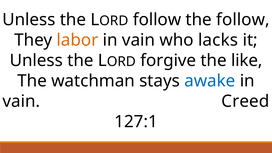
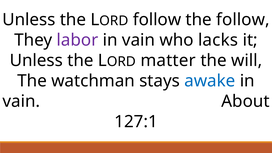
labor colour: orange -> purple (77, 40)
forgive: forgive -> matter (168, 60)
like: like -> will (247, 60)
Creed: Creed -> About (245, 101)
